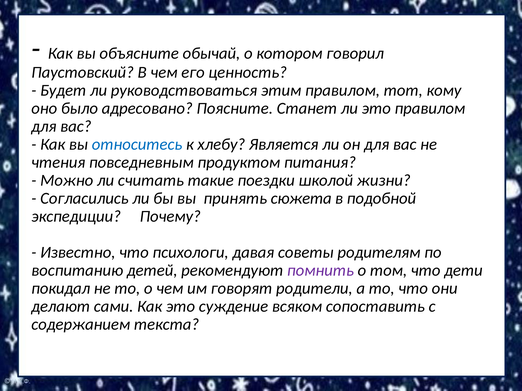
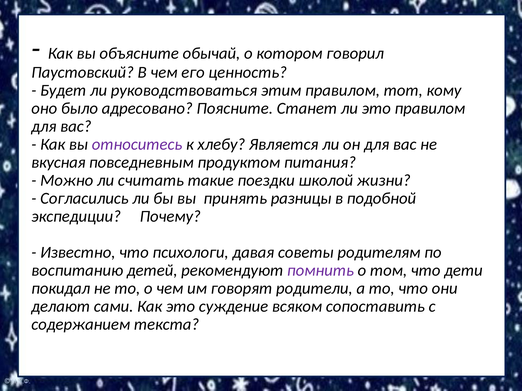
относитесь colour: blue -> purple (137, 145)
чтения: чтения -> вкусная (58, 163)
сюжета: сюжета -> разницы (301, 199)
